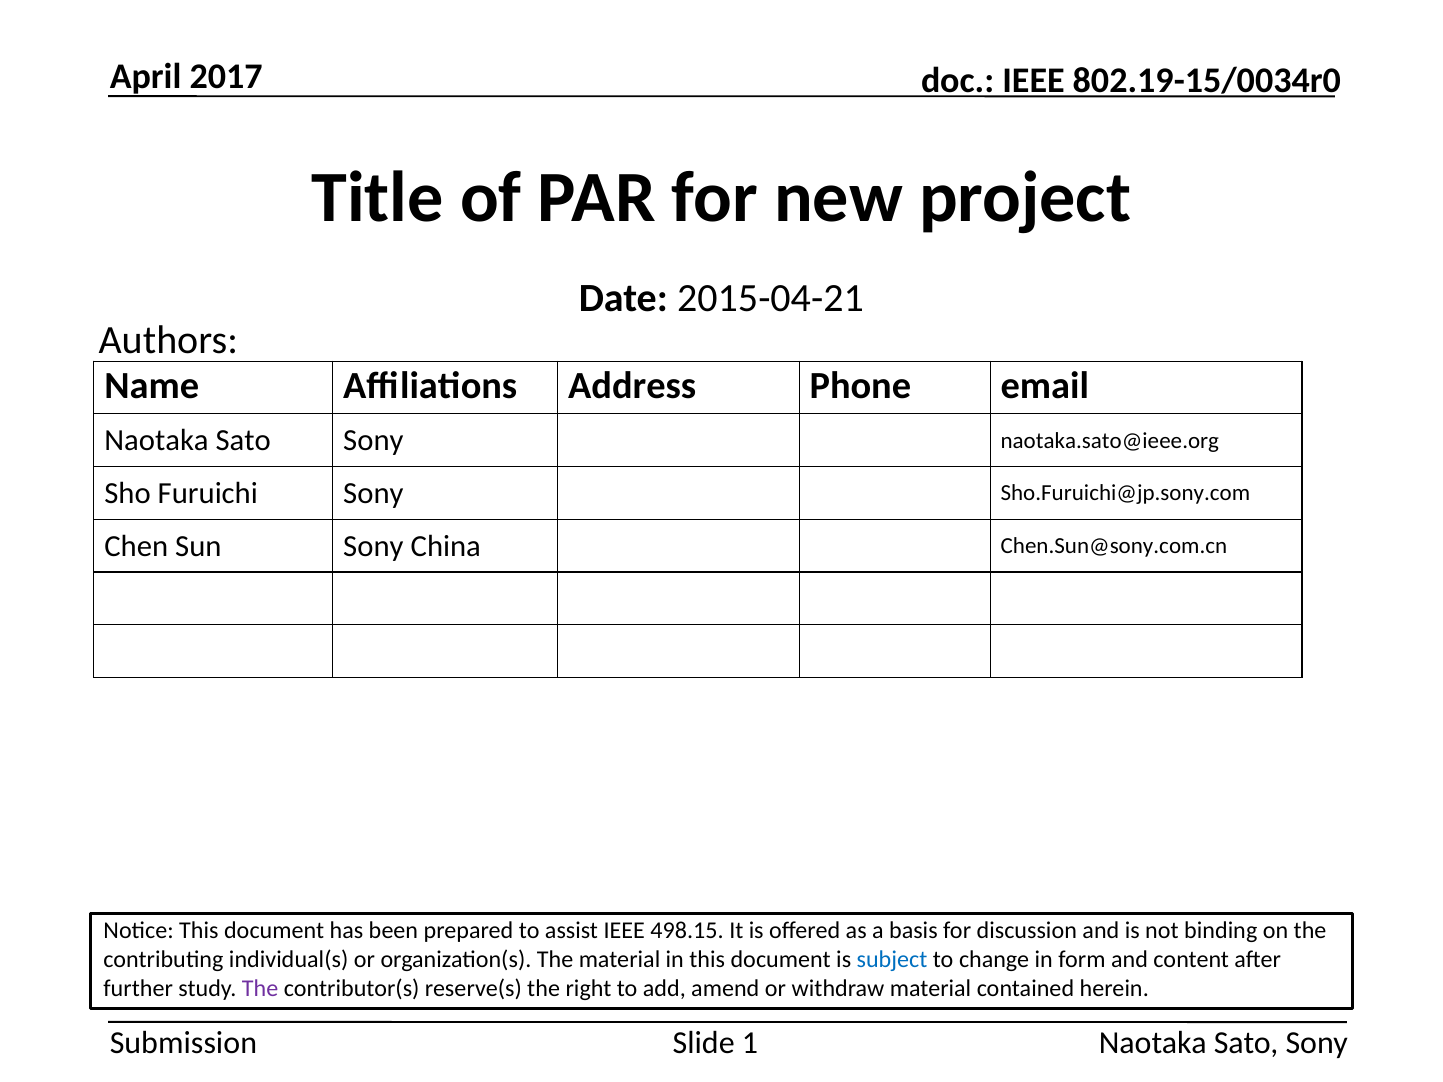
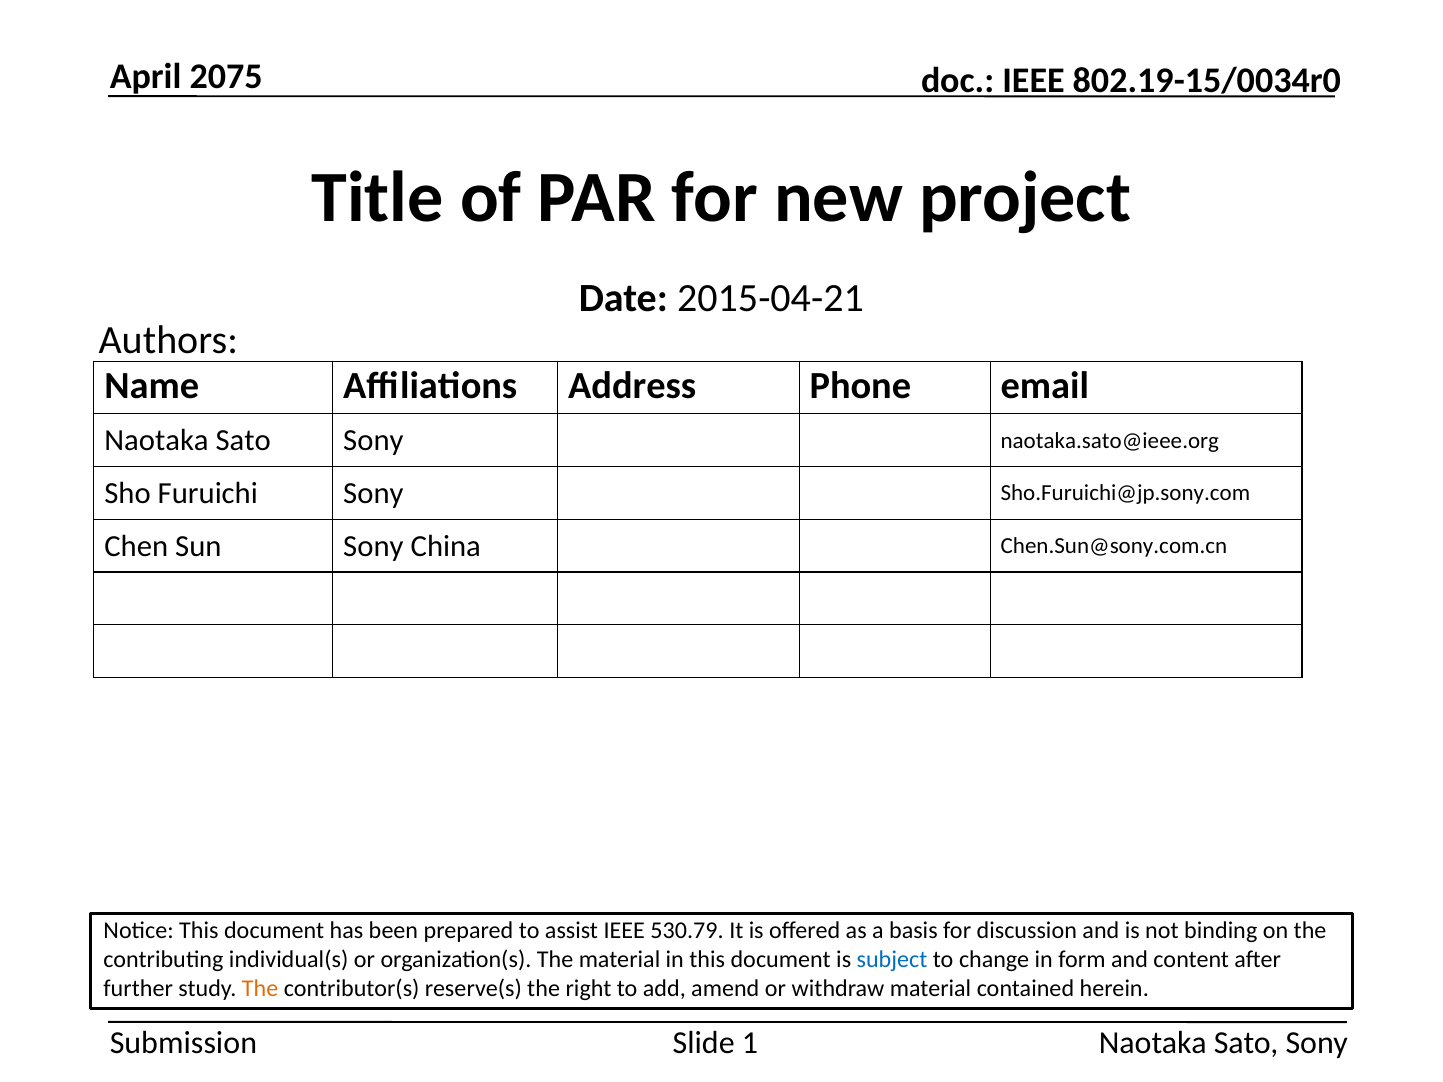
2017: 2017 -> 2075 (226, 77)
498.15: 498.15 -> 530.79 (687, 931)
The colour: purple -> orange (260, 989)
